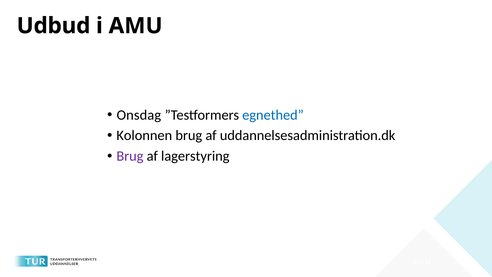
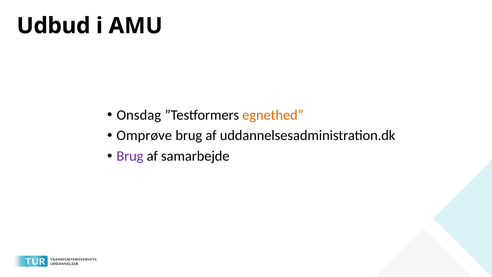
egnethed colour: blue -> orange (273, 115)
Kolonnen: Kolonnen -> Omprøve (144, 135)
lagerstyring: lagerstyring -> samarbejde (195, 156)
